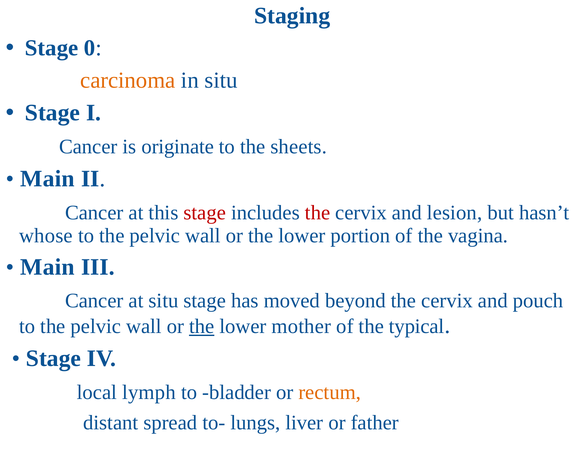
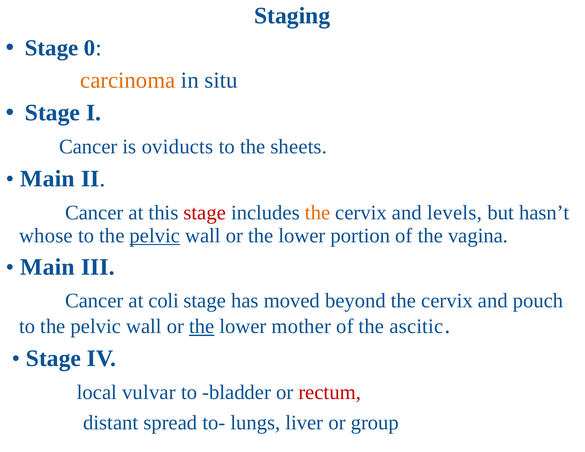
originate: originate -> oviducts (178, 147)
the colour: red -> orange (318, 213)
lesion: lesion -> levels (455, 213)
pelvic underline: none -> present (155, 236)
at situ: situ -> coli (164, 301)
typical: typical -> ascitic (416, 326)
lymph: lymph -> vulvar (149, 392)
rectum colour: orange -> red (330, 392)
father: father -> group (375, 423)
